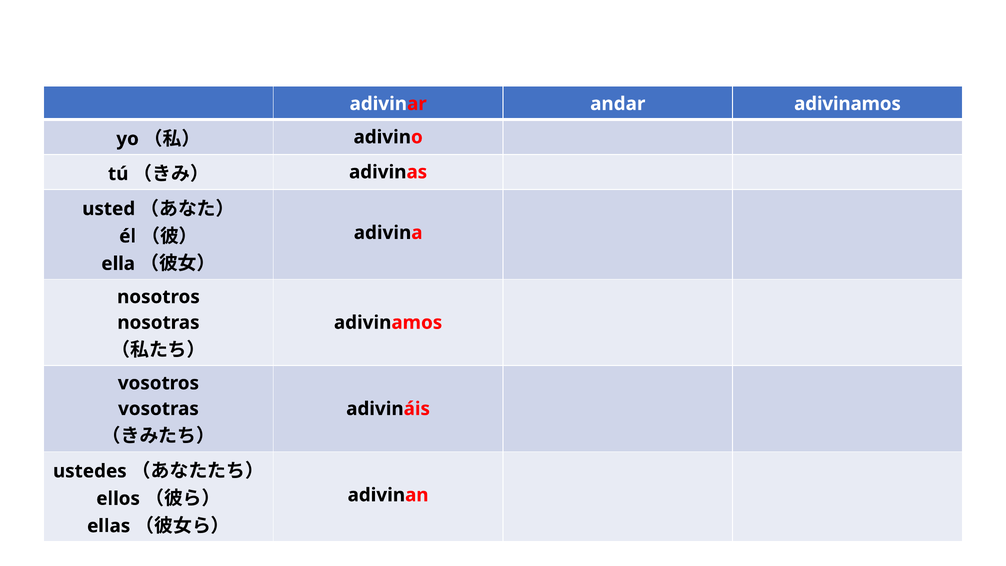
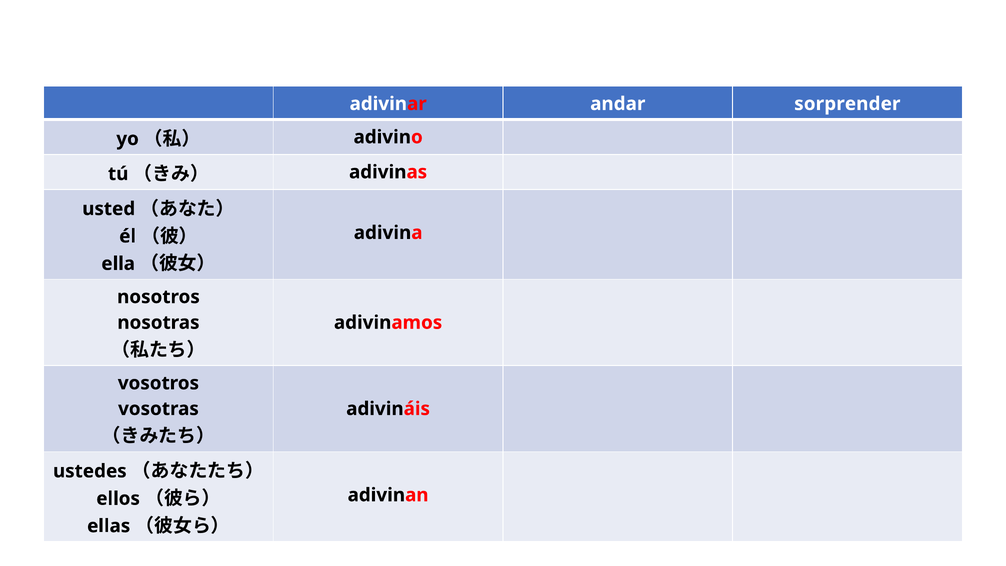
andar adivinamos: adivinamos -> sorprender (847, 104)
